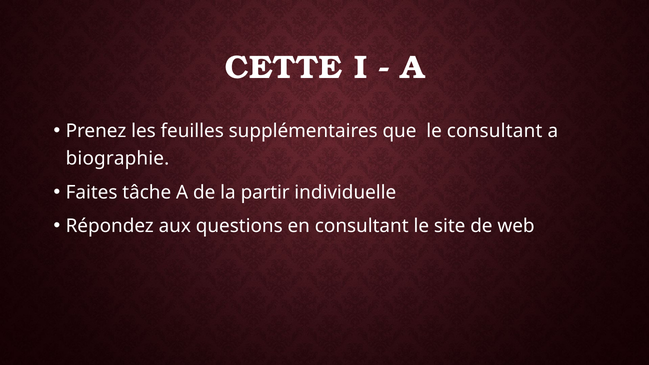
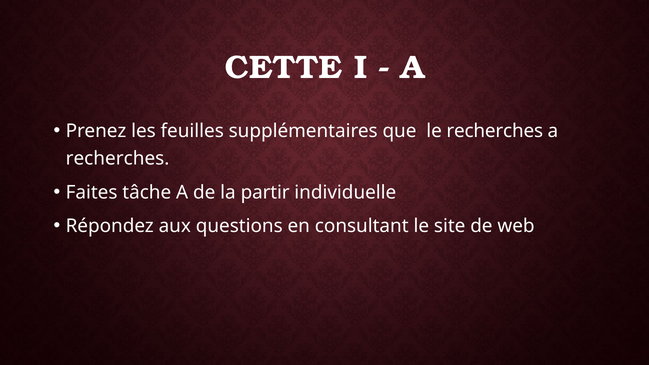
le consultant: consultant -> recherches (495, 131)
biographie: biographie -> recherches (118, 158)
